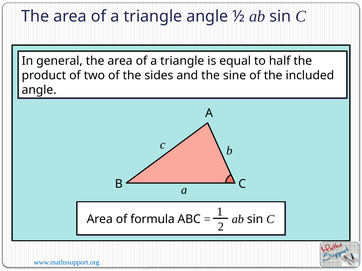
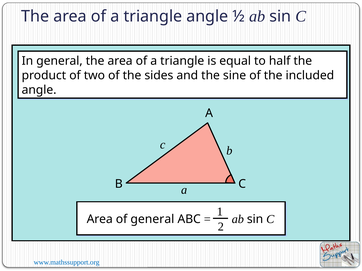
of formula: formula -> general (152, 220)
